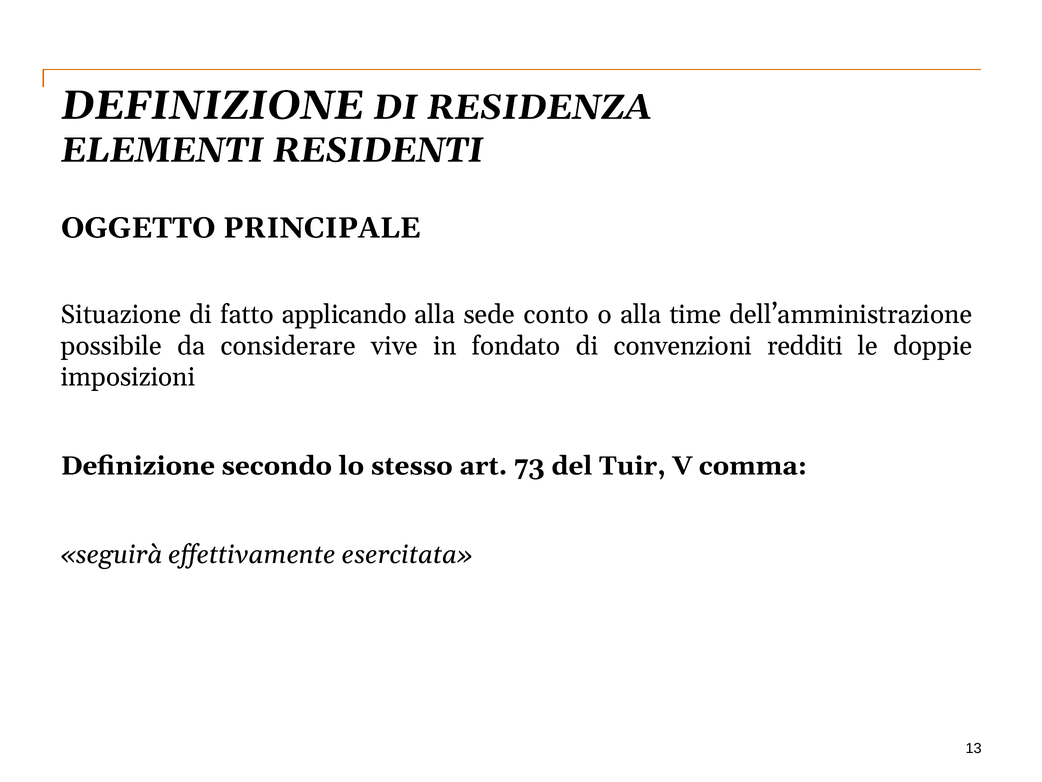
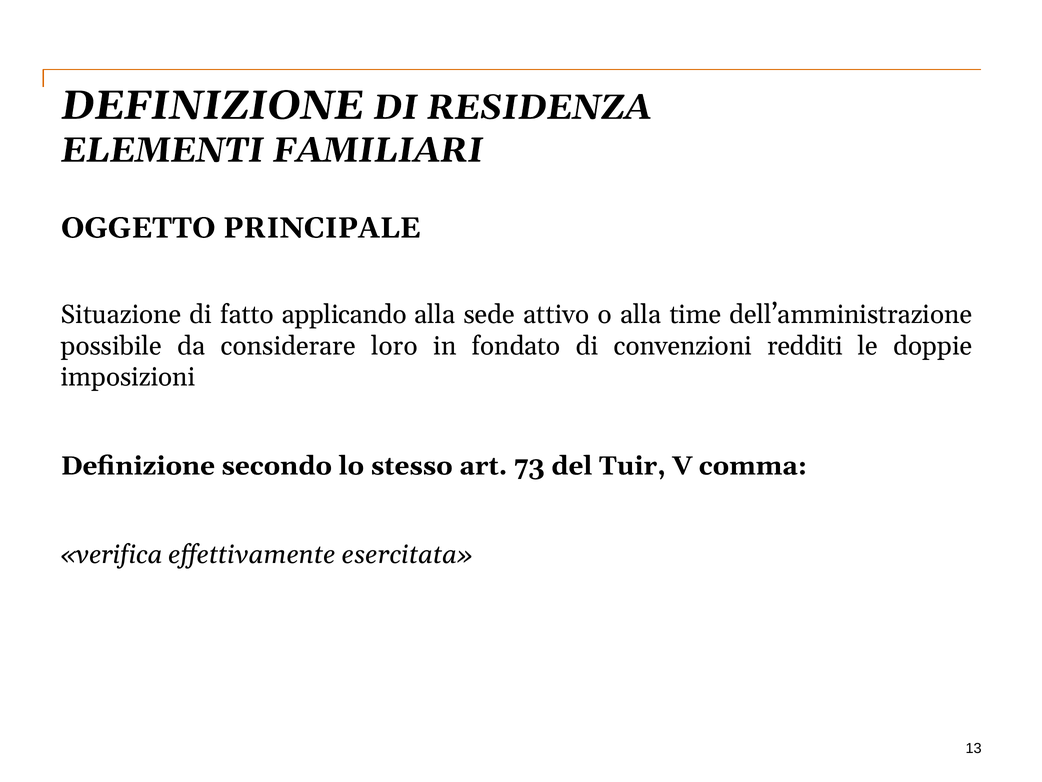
RESIDENTI: RESIDENTI -> FAMILIARI (378, 150)
conto: conto -> attivo (556, 314)
vive: vive -> loro (394, 346)
seguirà: seguirà -> verifica (112, 554)
